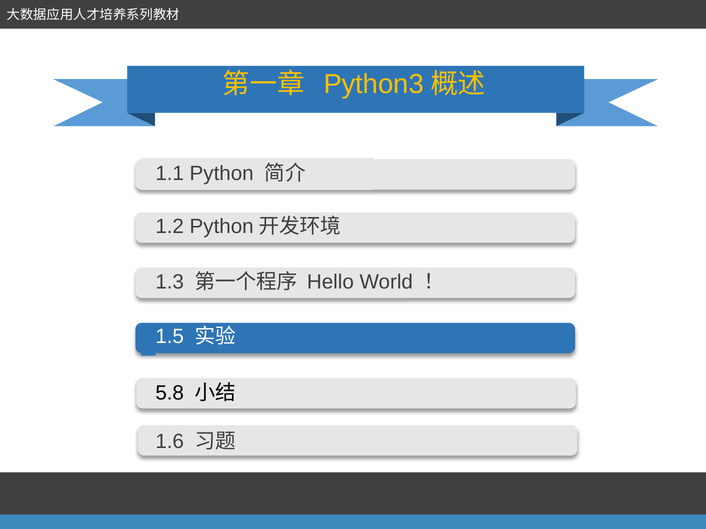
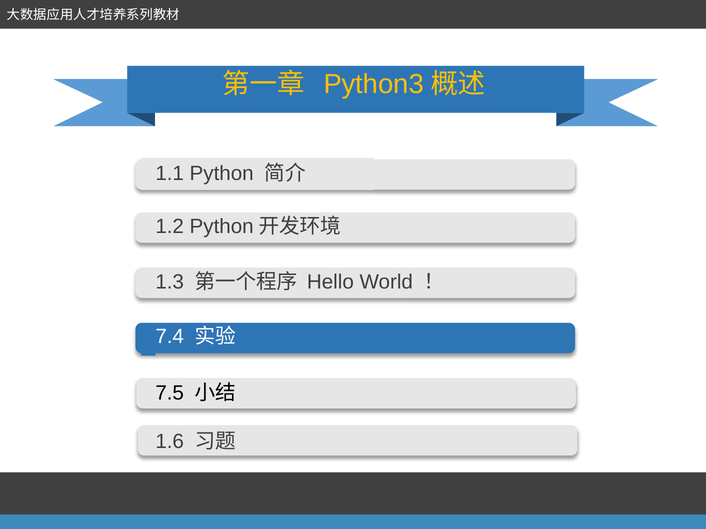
1.5: 1.5 -> 7.4 (170, 337)
5.8: 5.8 -> 7.5 (170, 393)
